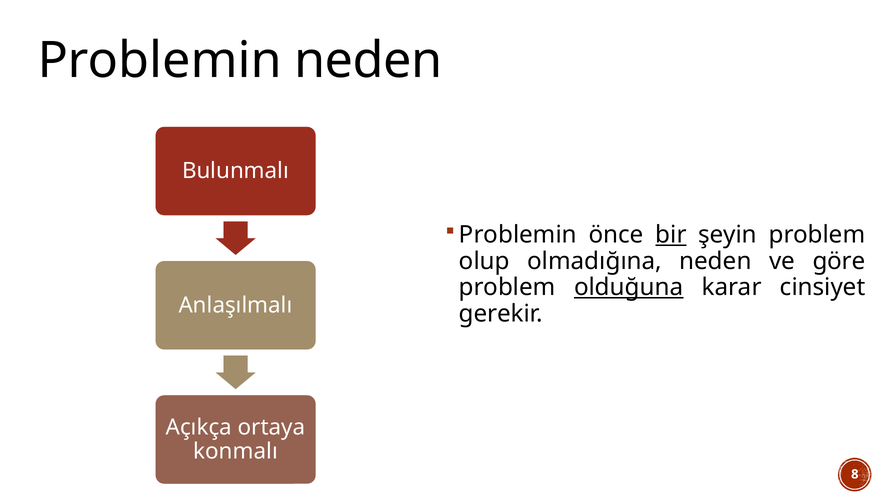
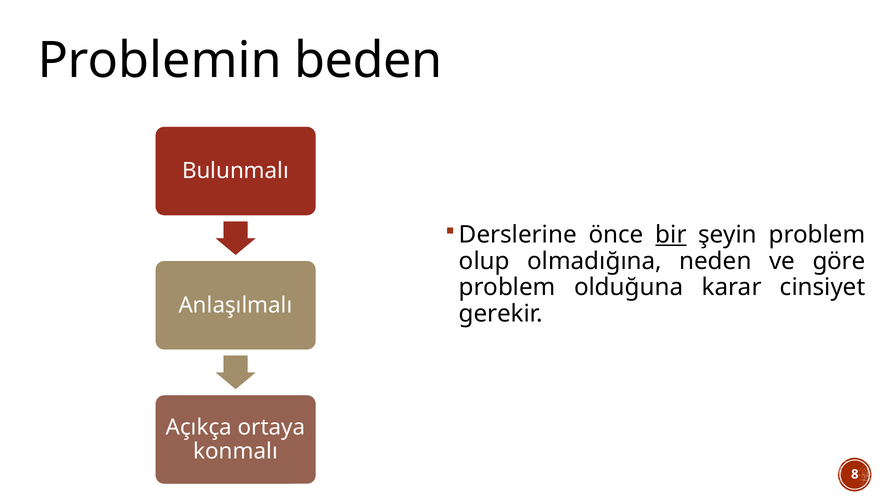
Problemin neden: neden -> beden (368, 61)
Problemin: Problemin -> Derslerine (518, 235)
olduğuna underline: present -> none (629, 287)
